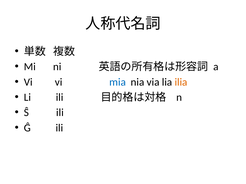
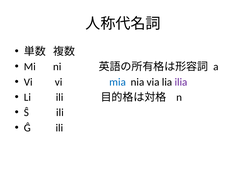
ilia colour: orange -> purple (181, 82)
